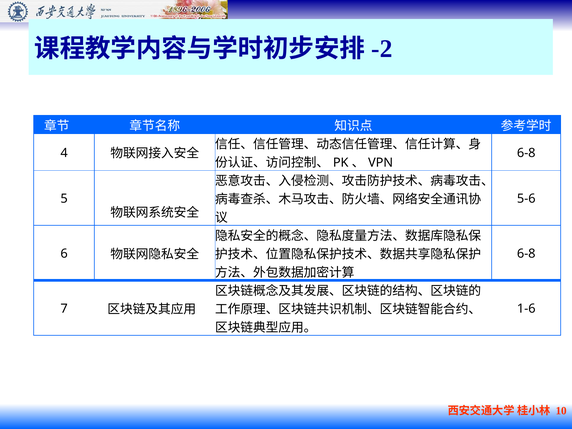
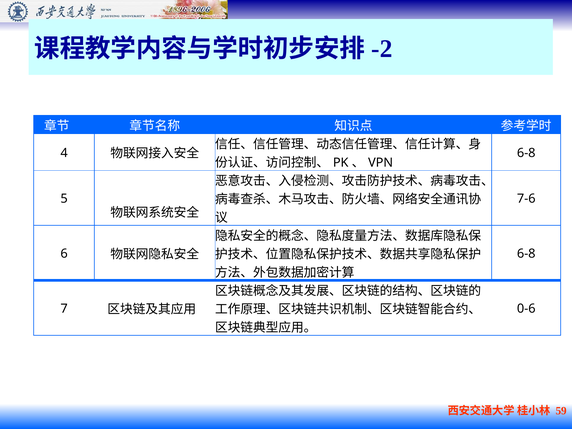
5-6: 5-6 -> 7-6 (526, 199)
1-6: 1-6 -> 0-6 (526, 309)
10: 10 -> 59 (561, 411)
